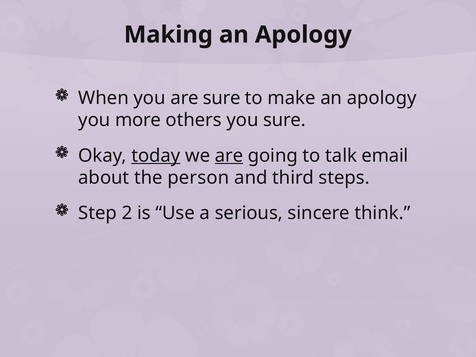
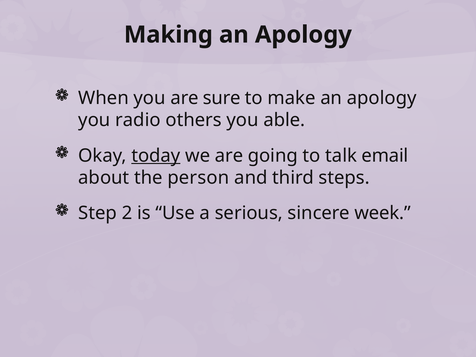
more: more -> radio (138, 120)
you sure: sure -> able (284, 120)
are underline: present -> none (229, 156)
think: think -> week (383, 213)
